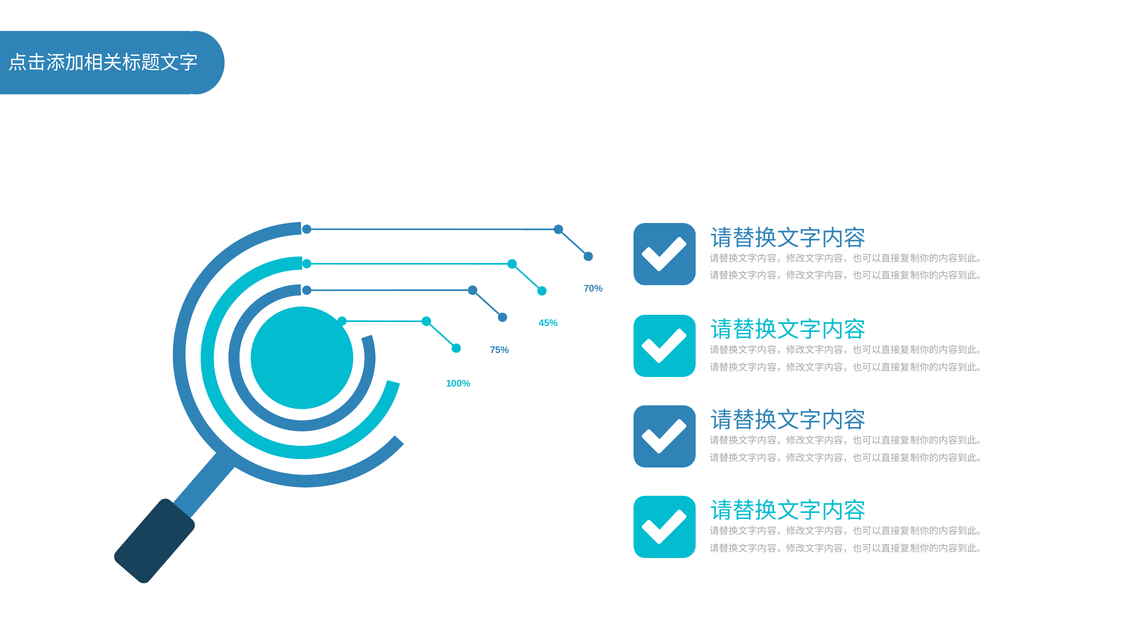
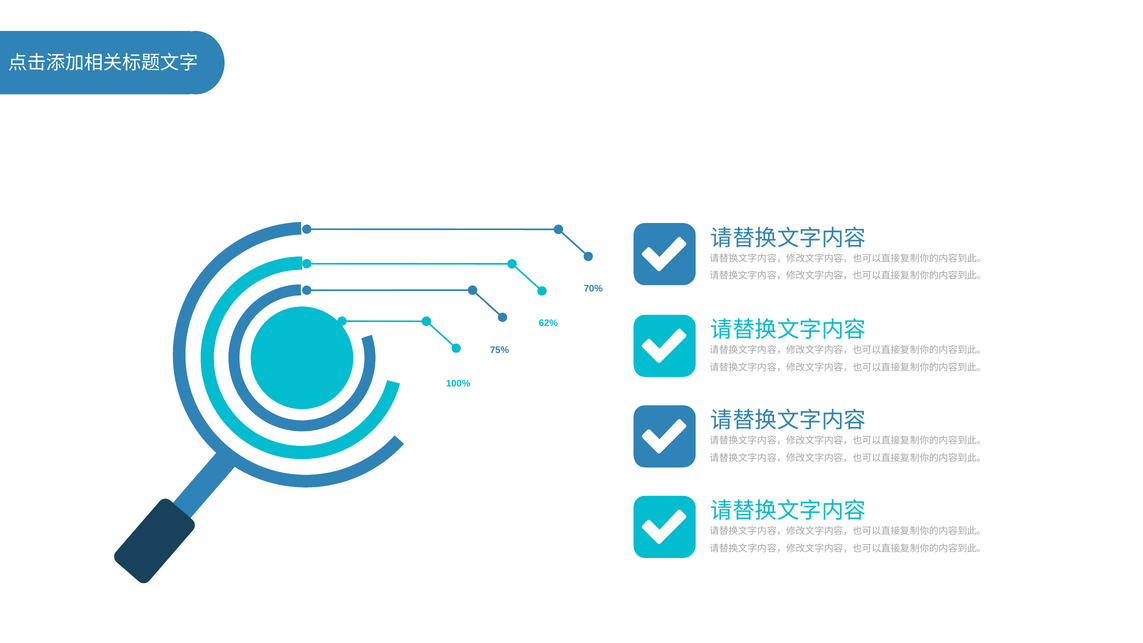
45%: 45% -> 62% (548, 323)
